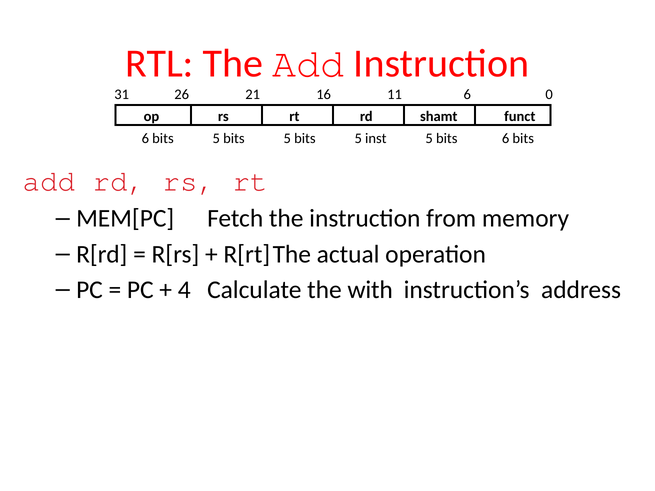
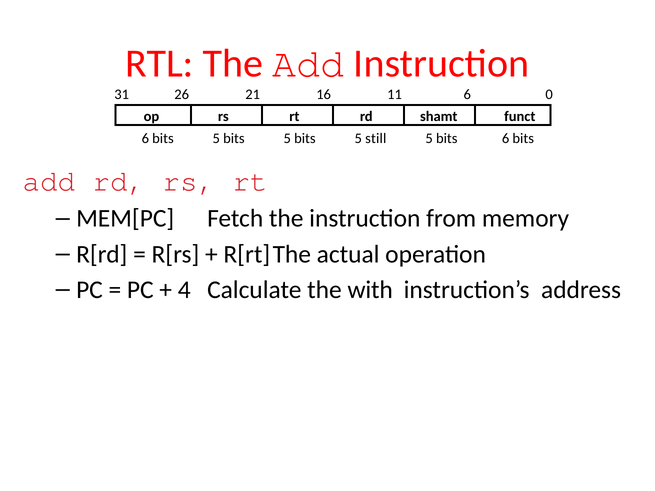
inst: inst -> still (376, 138)
